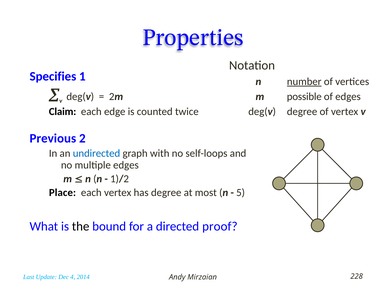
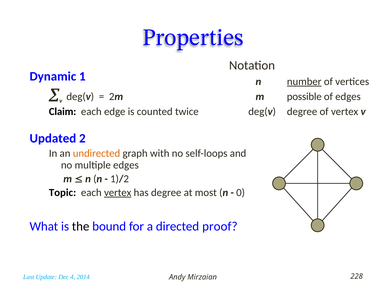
Specifies: Specifies -> Dynamic (53, 76)
Previous: Previous -> Updated (53, 138)
undirected colour: blue -> orange (96, 153)
Place: Place -> Topic (62, 192)
vertex underline: none -> present (118, 192)
5: 5 -> 0 (241, 192)
